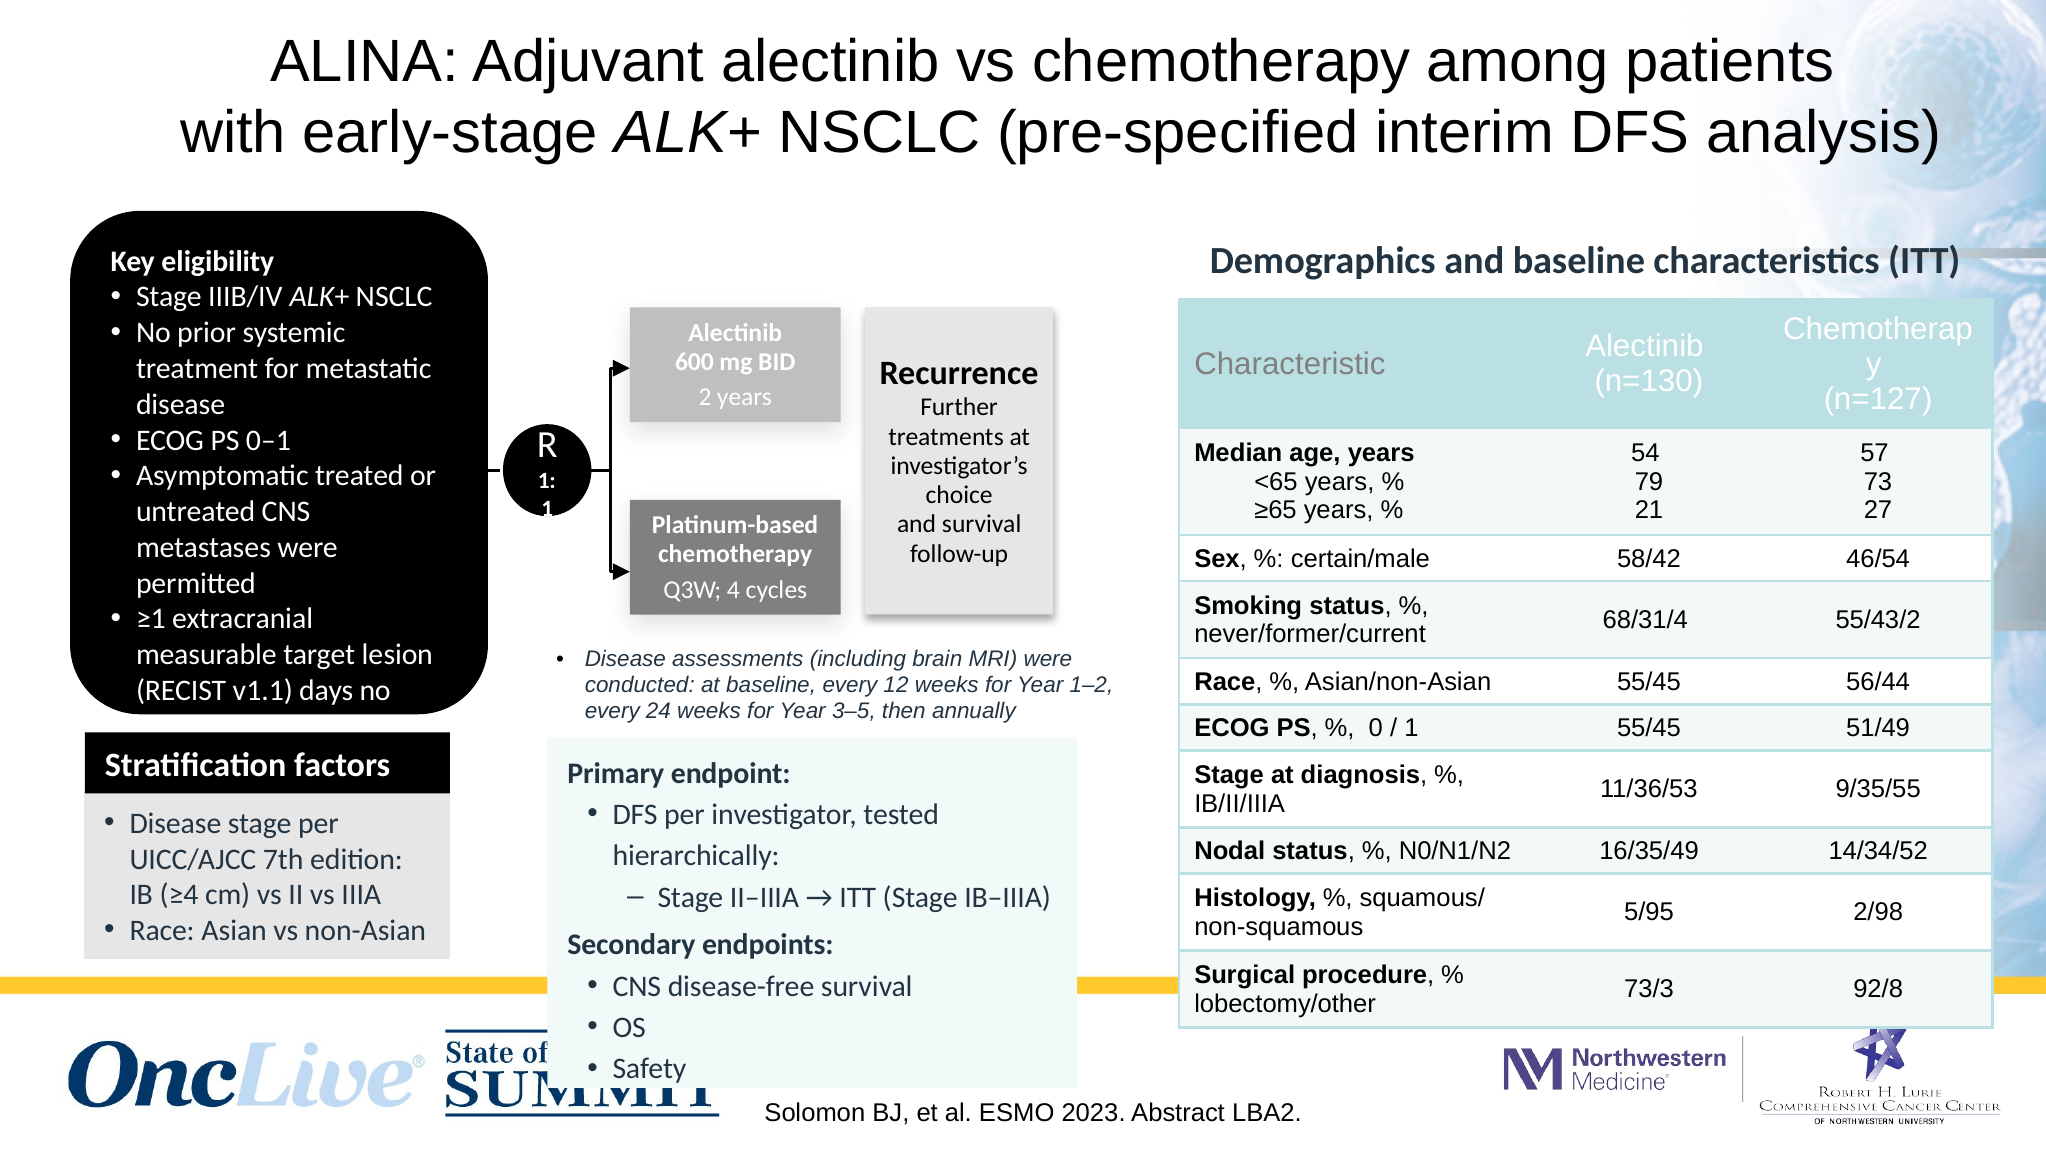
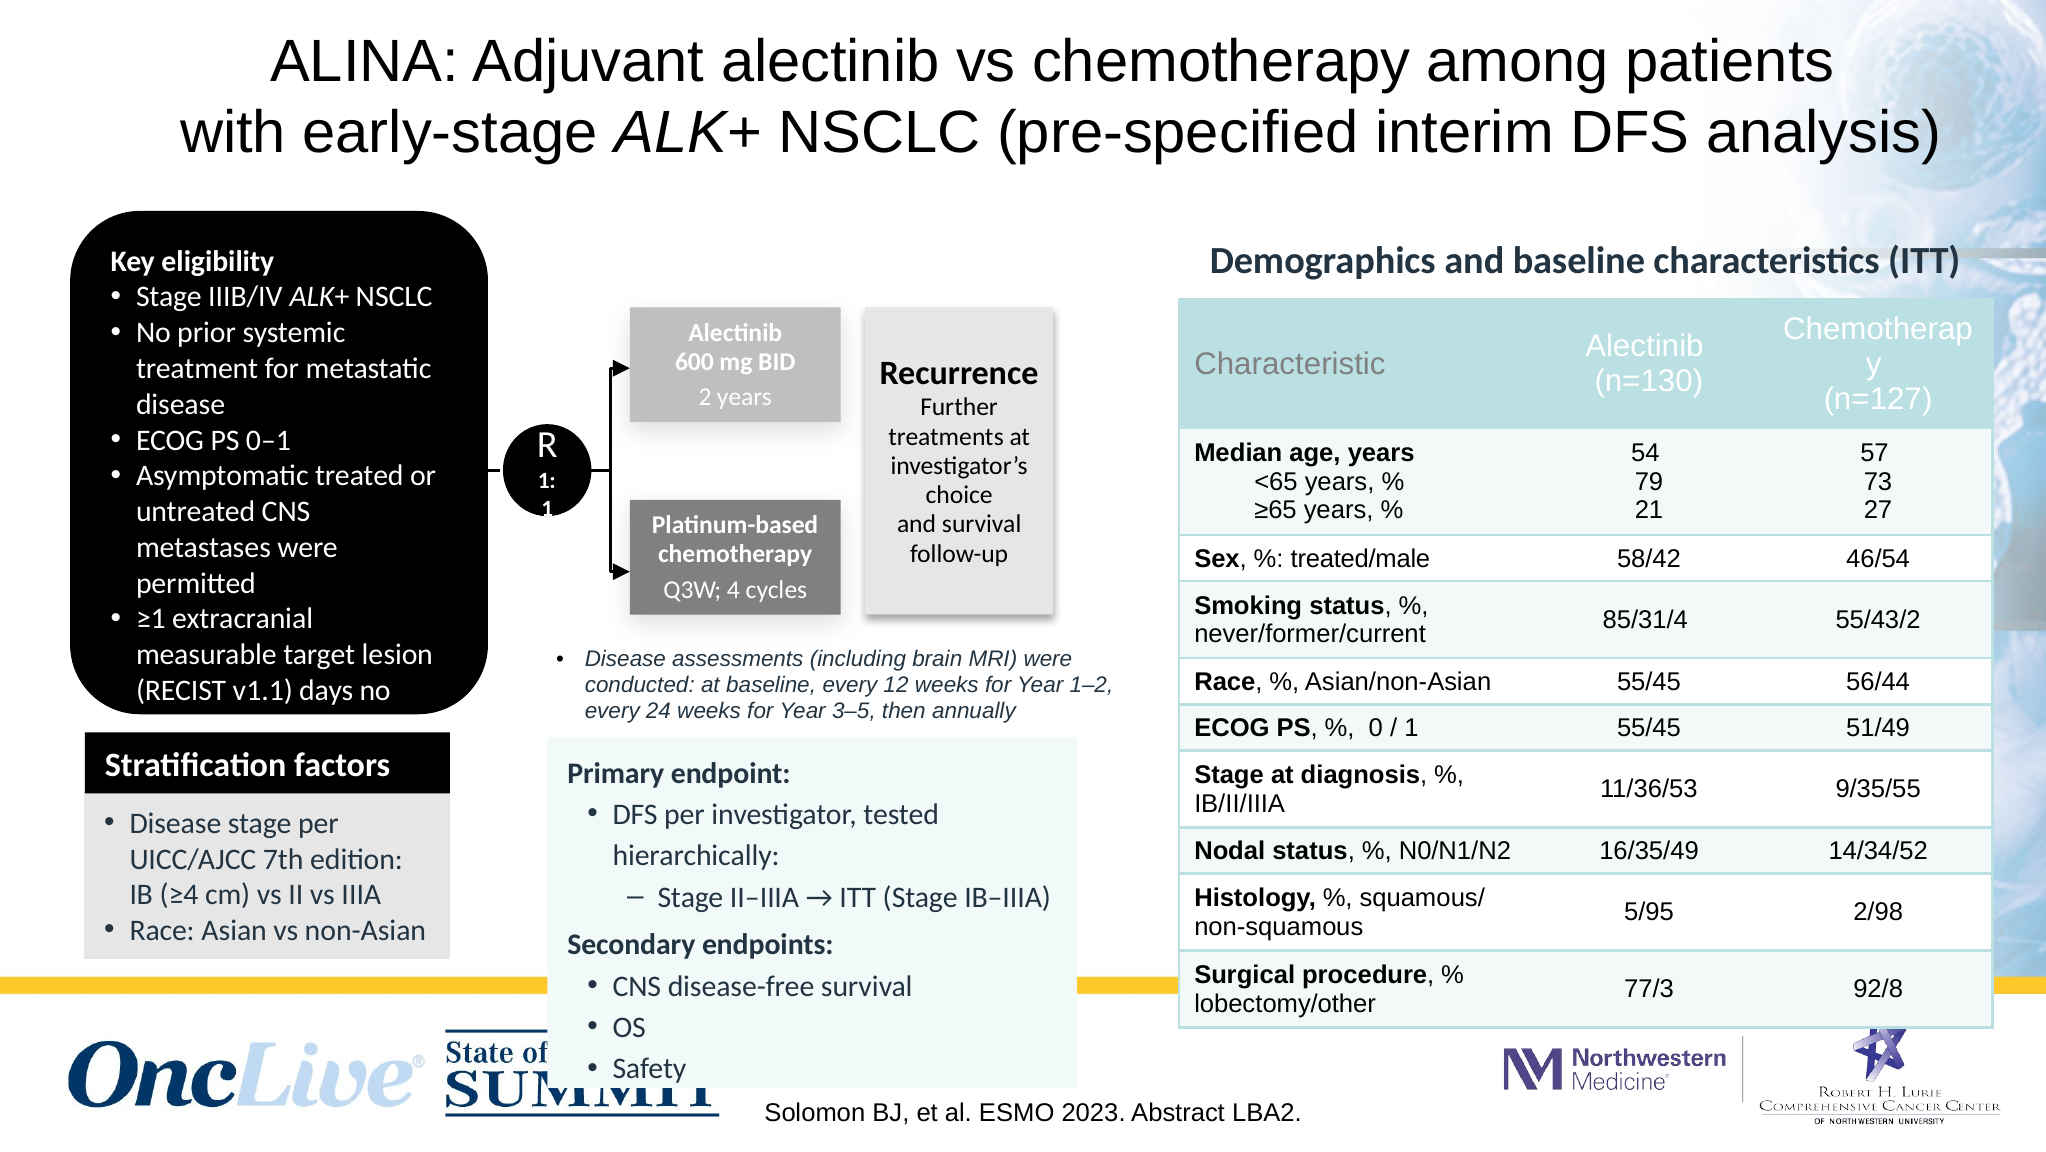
certain/male: certain/male -> treated/male (1360, 559)
68/31/4: 68/31/4 -> 85/31/4 (1645, 620)
73/3: 73/3 -> 77/3 (1649, 989)
